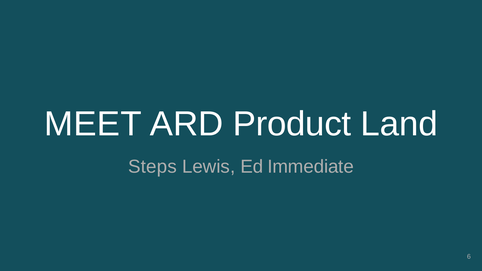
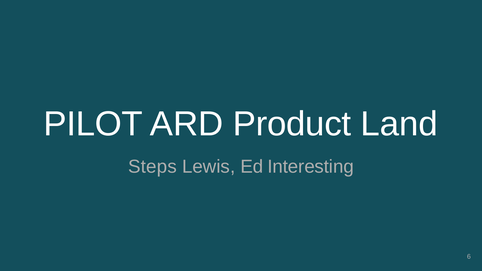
MEET: MEET -> PILOT (93, 124)
Immediate: Immediate -> Interesting (311, 167)
